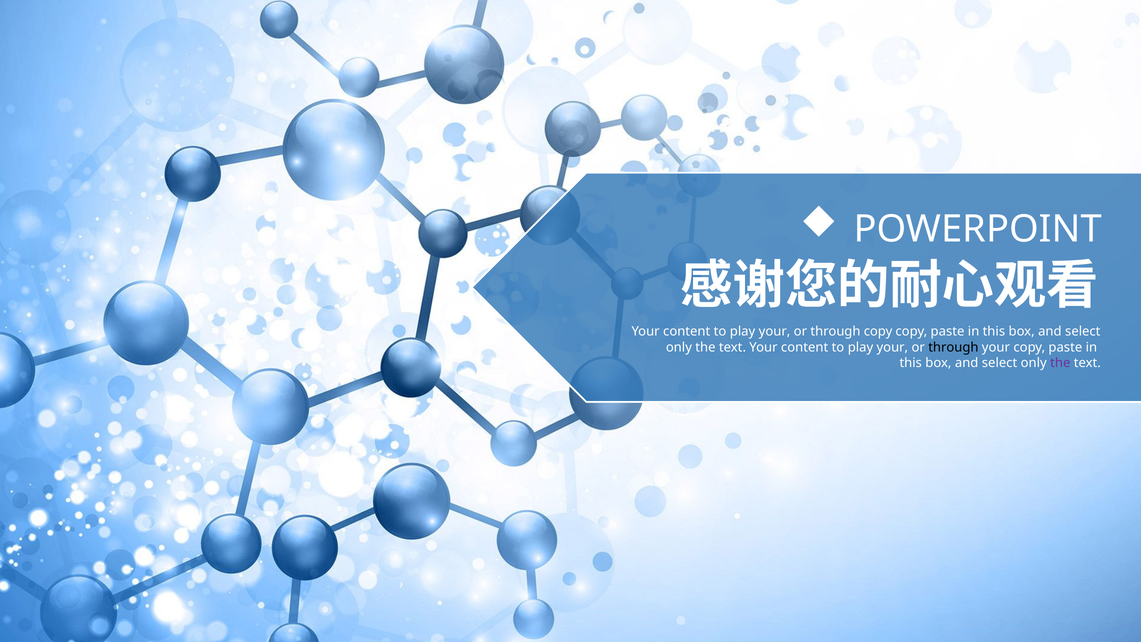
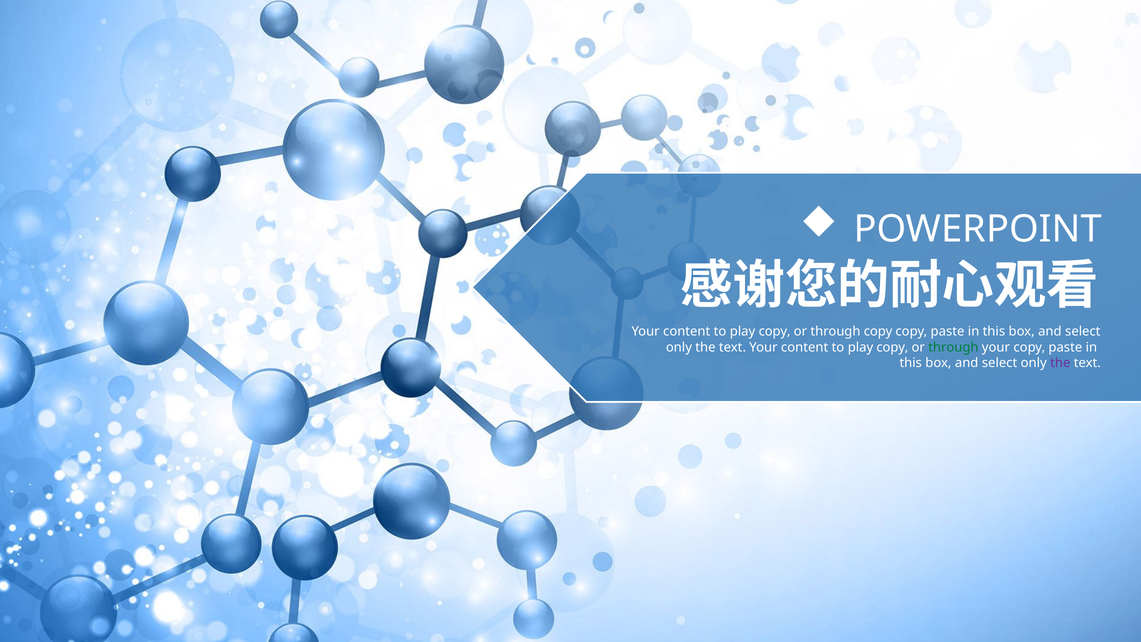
your: your -> copy (775, 332)
your: your -> copy (892, 347)
through colour: black -> green (953, 347)
